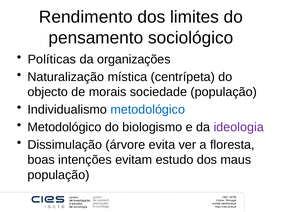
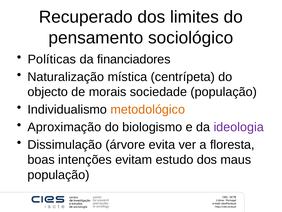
Rendimento: Rendimento -> Recuperado (86, 17)
organizações: organizações -> financiadores (134, 59)
metodológico colour: blue -> orange (148, 109)
Metodológico: Metodológico -> Aproximação (64, 127)
